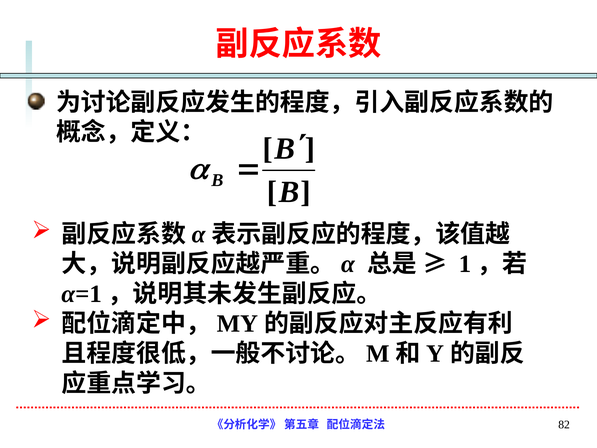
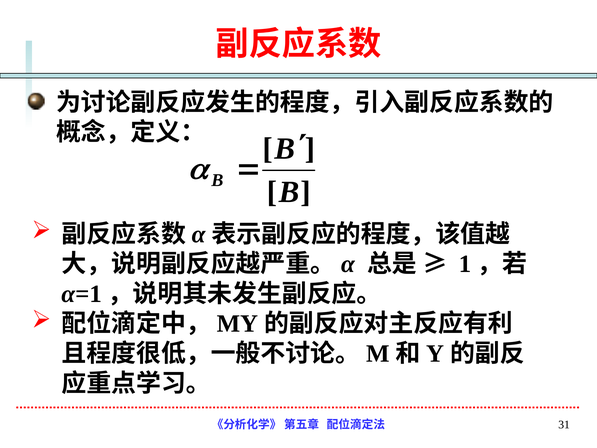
82: 82 -> 31 (564, 425)
